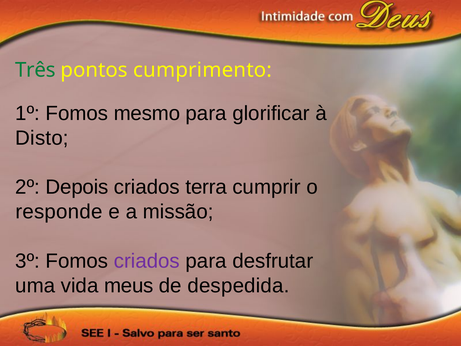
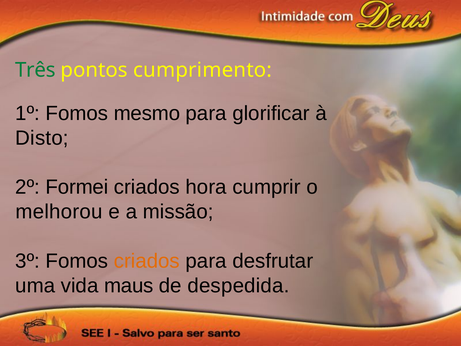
Depois: Depois -> Formei (77, 187)
terra: terra -> hora (206, 187)
responde: responde -> melhorou (59, 212)
criados colour: purple -> orange (147, 261)
meus: meus -> maus (129, 285)
